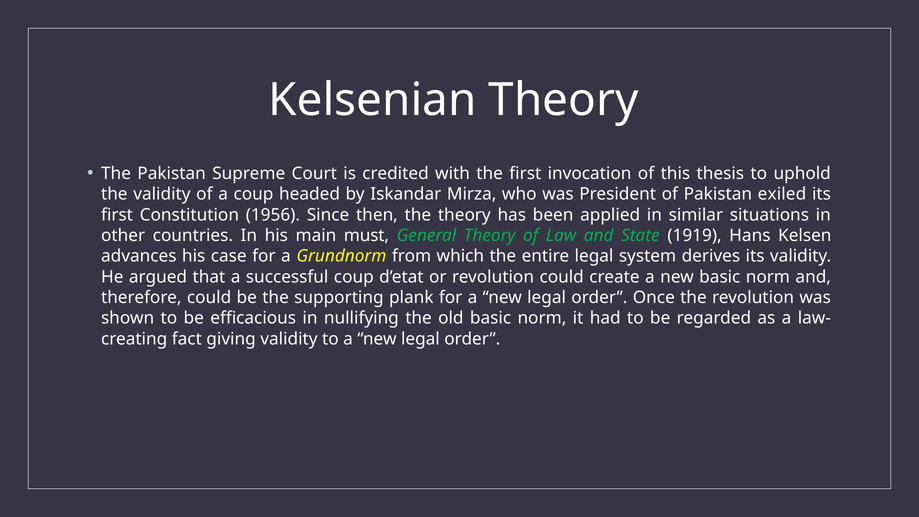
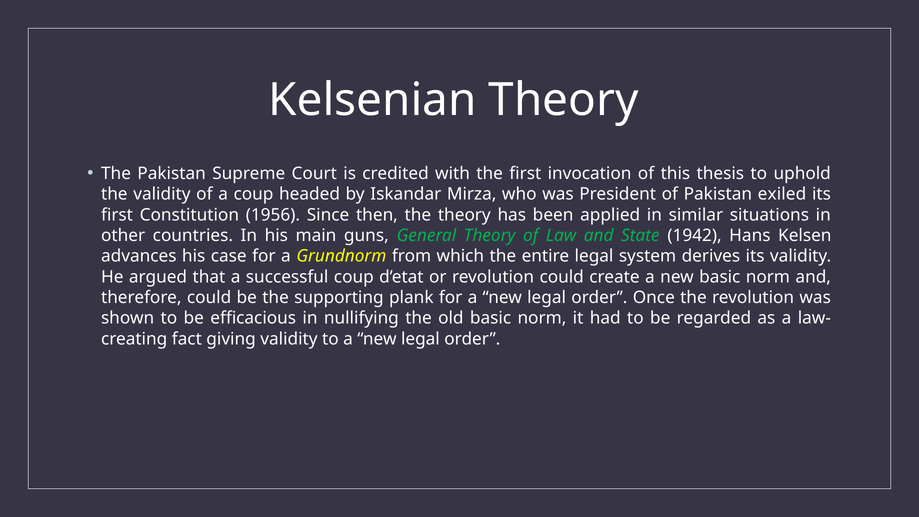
must: must -> guns (366, 236)
1919: 1919 -> 1942 (695, 236)
